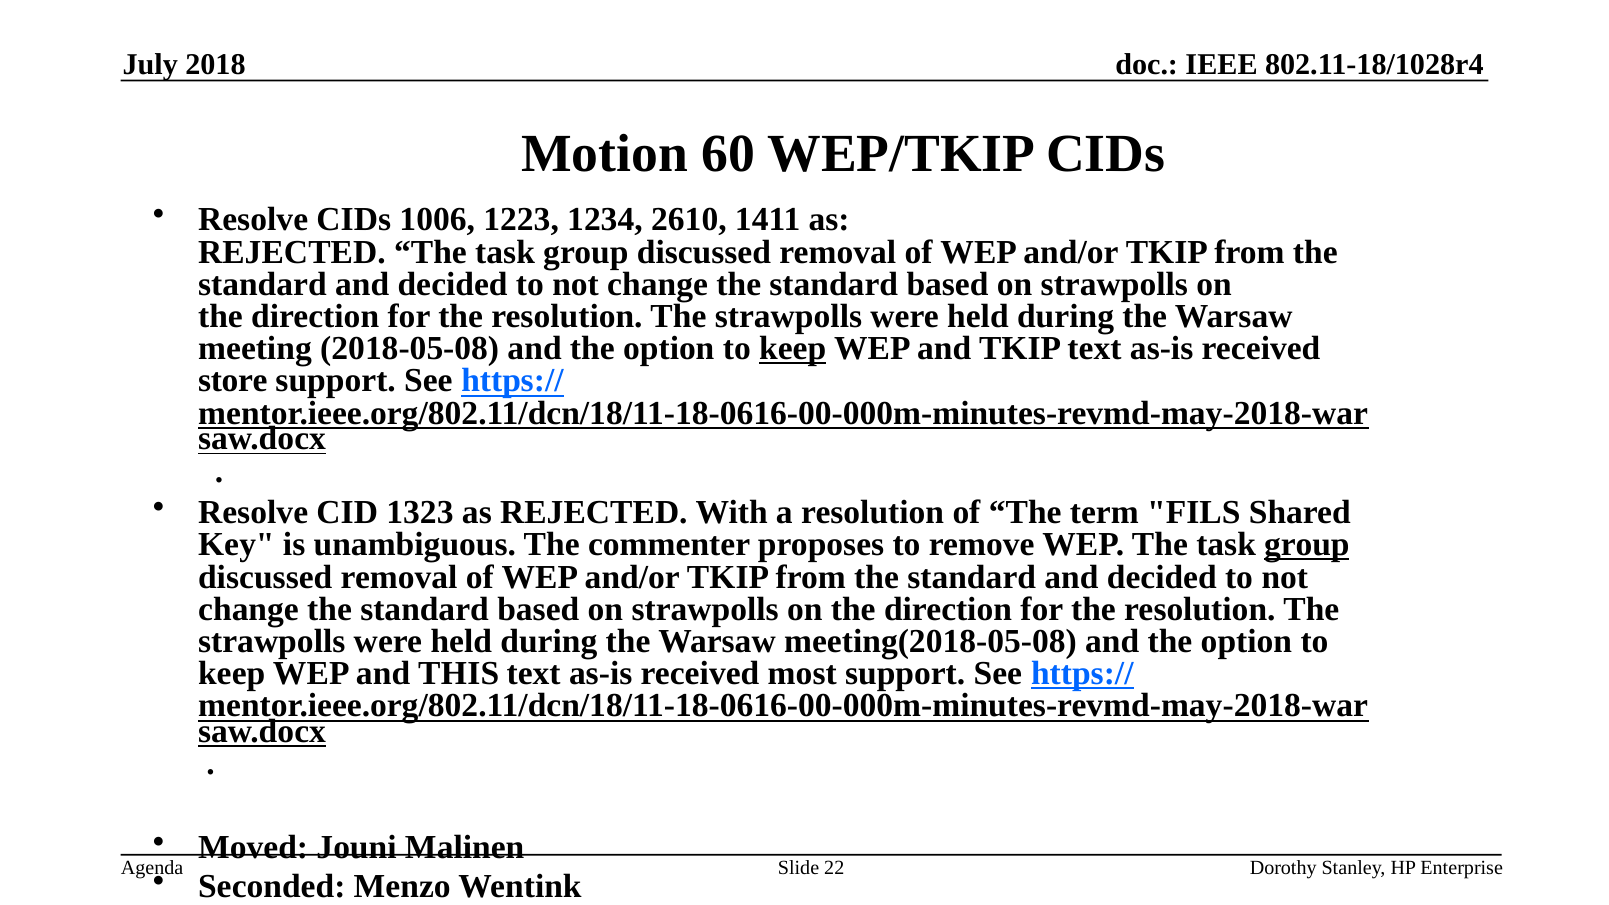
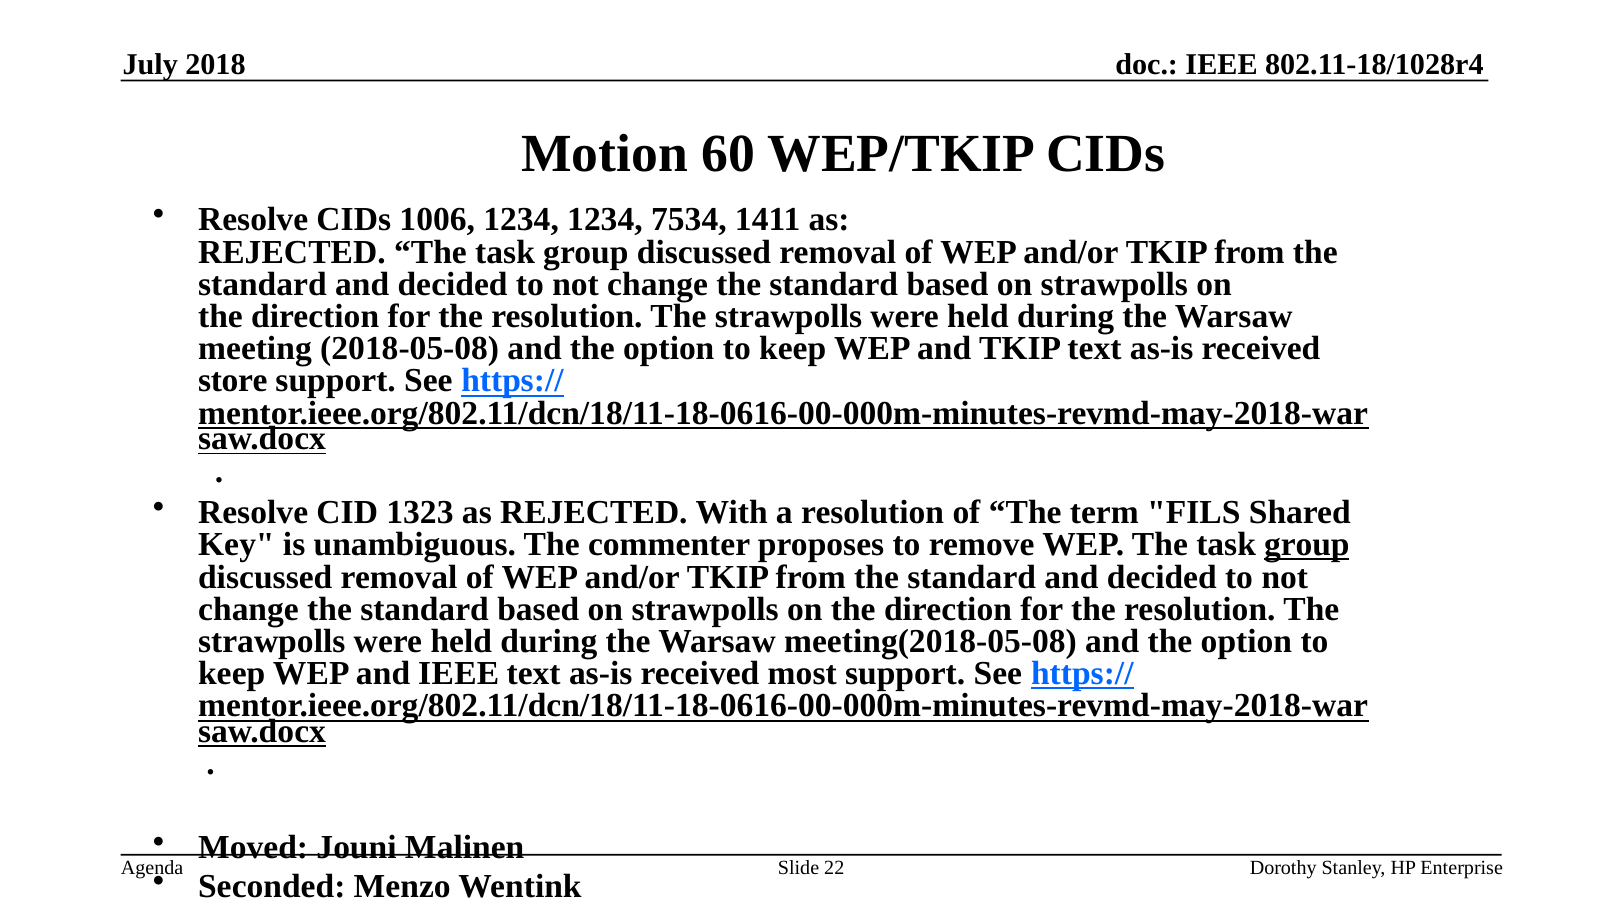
1006 1223: 1223 -> 1234 (521, 220)
2610: 2610 -> 7534 (689, 220)
keep underline: present -> none (793, 349)
and THIS: THIS -> IEEE (459, 674)
